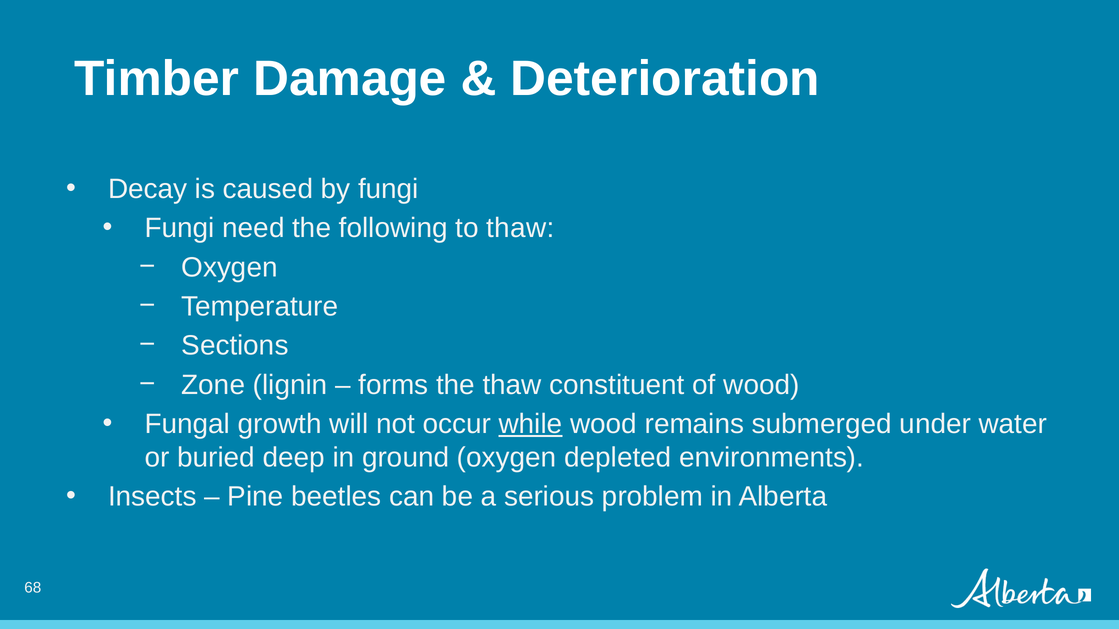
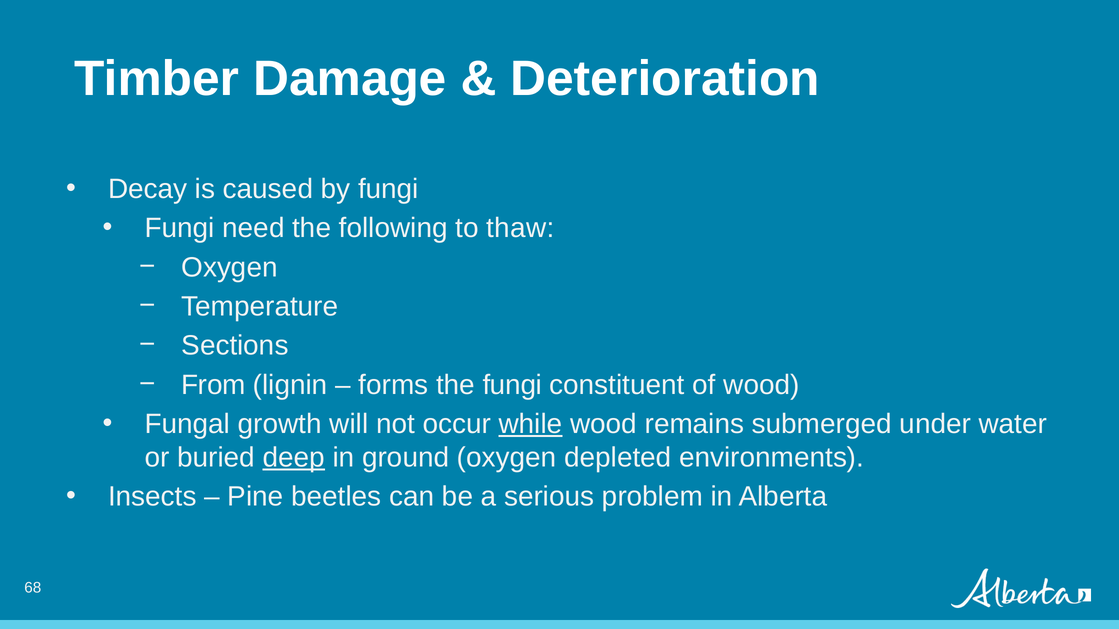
Zone: Zone -> From (213, 385)
the thaw: thaw -> fungi (512, 385)
deep underline: none -> present (294, 458)
